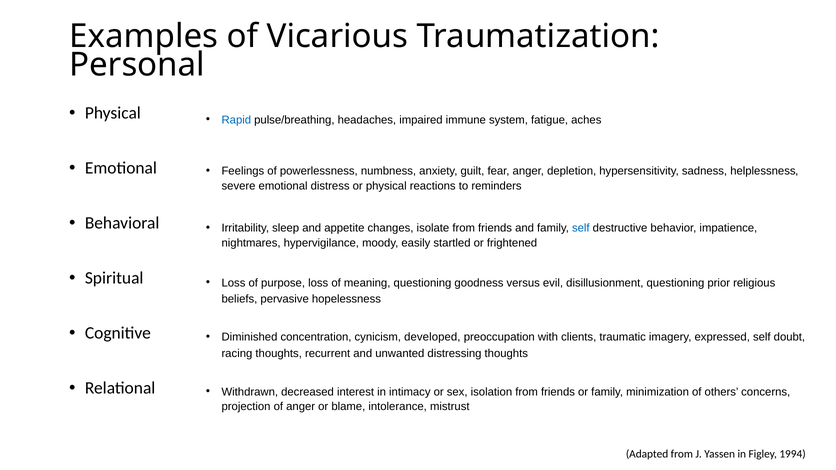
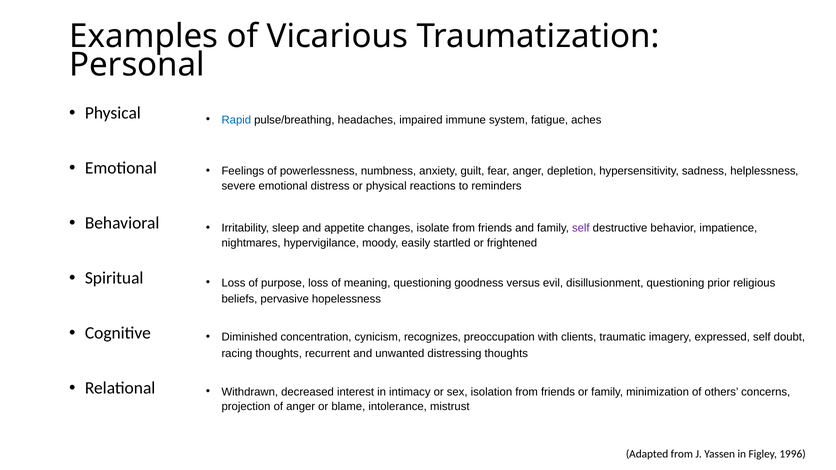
self colour: blue -> purple (581, 228)
developed: developed -> recognizes (432, 337)
1994: 1994 -> 1996 (793, 454)
